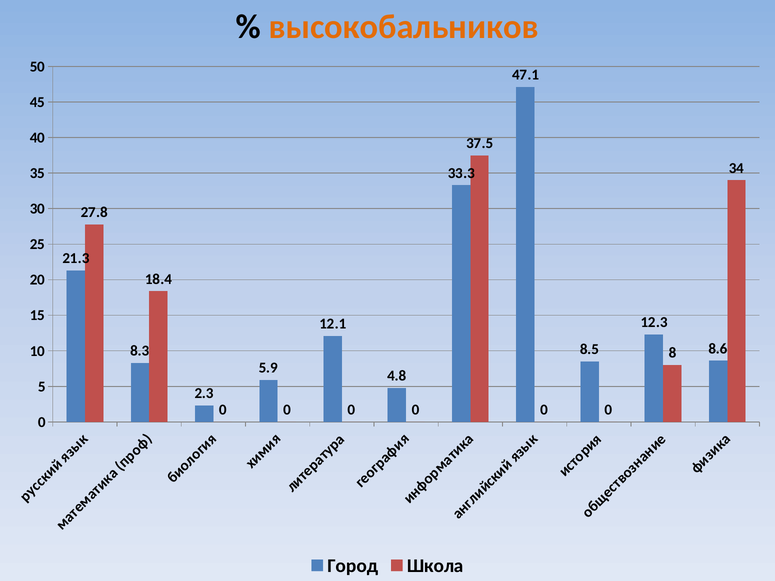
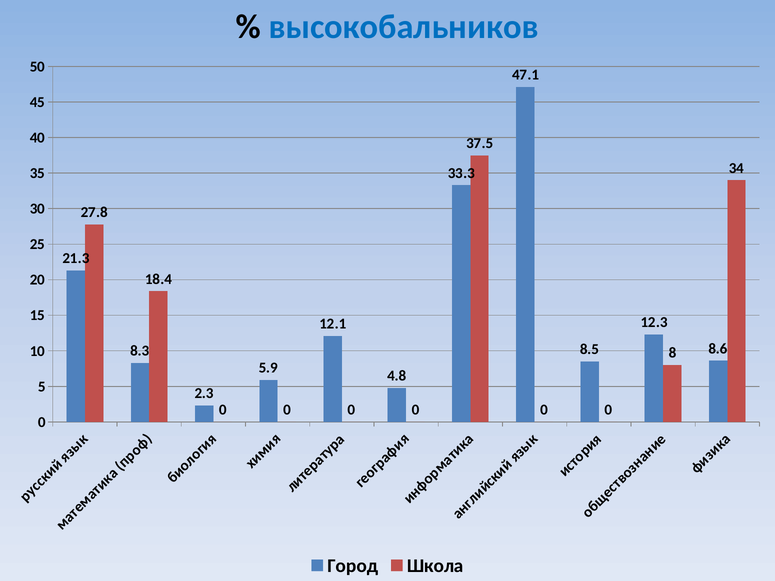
высокобальников colour: orange -> blue (404, 27)
